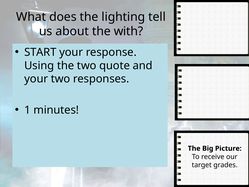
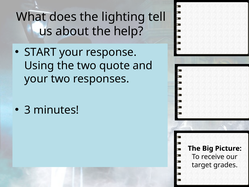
with: with -> help (128, 31)
1: 1 -> 3 (27, 110)
